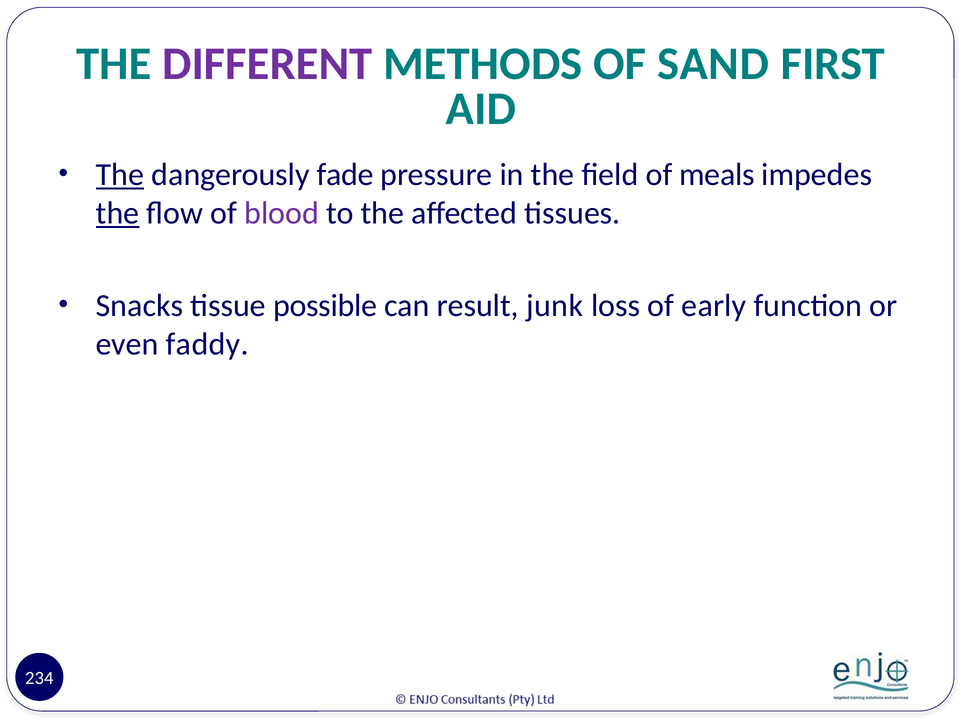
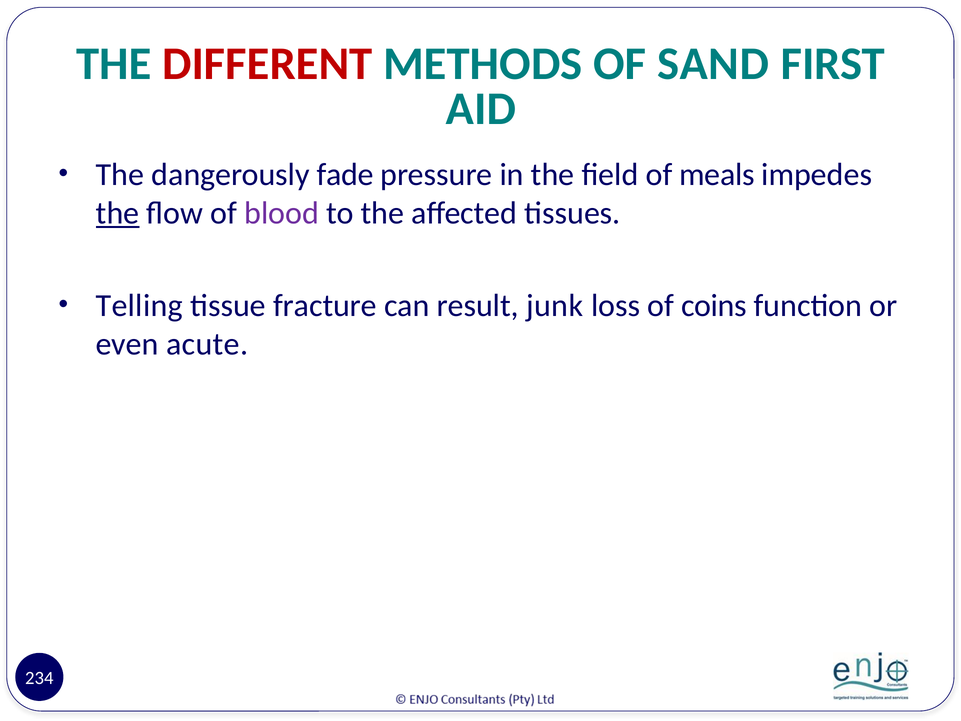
DIFFERENT colour: purple -> red (267, 64)
The underline: present -> none (120, 175)
Snacks: Snacks -> Telling (139, 306)
possible: possible -> fracture (325, 306)
early: early -> coins (714, 306)
faddy: faddy -> acute (207, 344)
